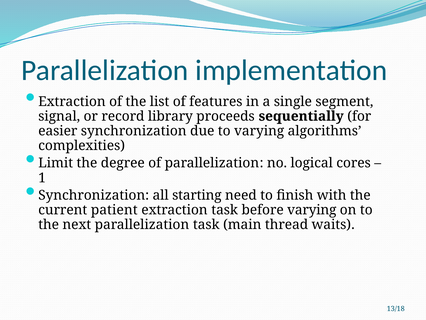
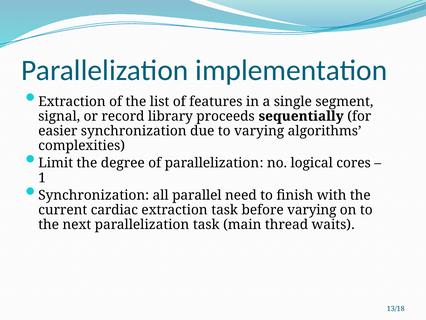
starting: starting -> parallel (197, 195)
patient: patient -> cardiac (114, 210)
